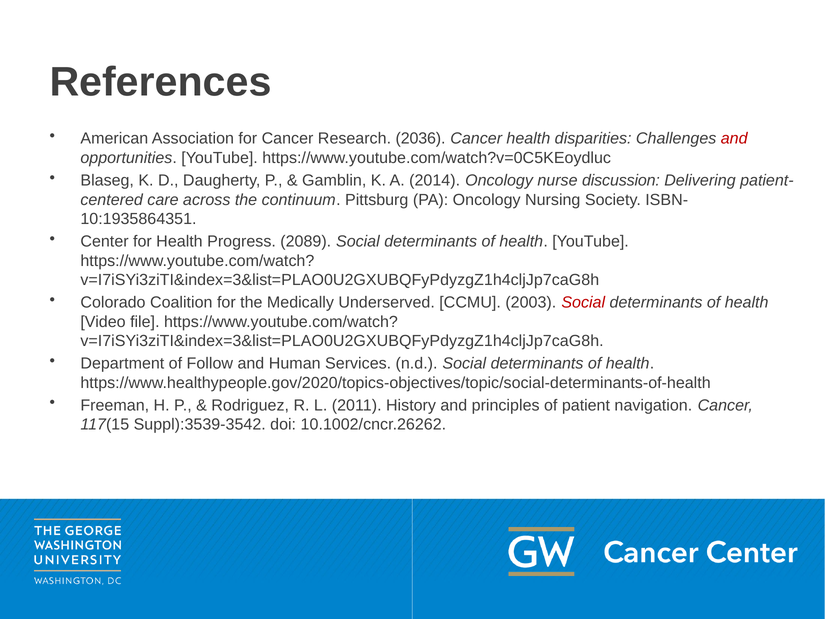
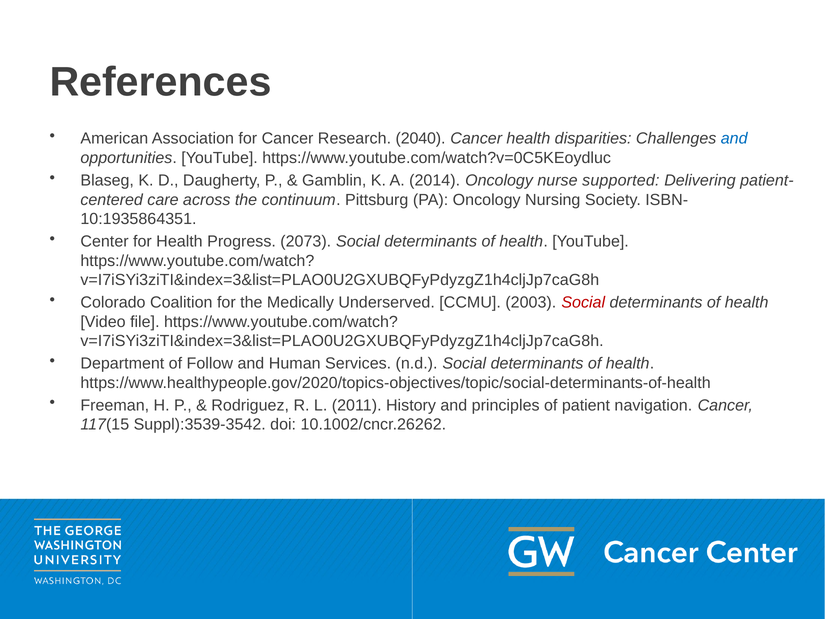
2036: 2036 -> 2040 (421, 139)
and colour: red -> blue (734, 139)
discussion: discussion -> supported (621, 180)
2089: 2089 -> 2073 (306, 241)
